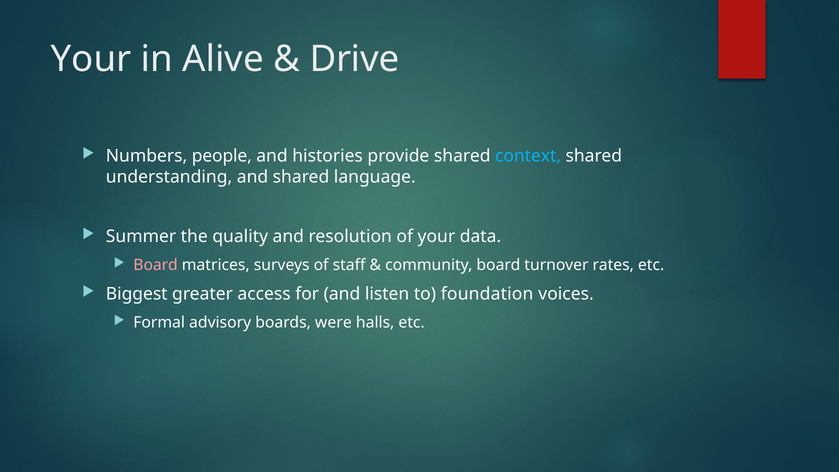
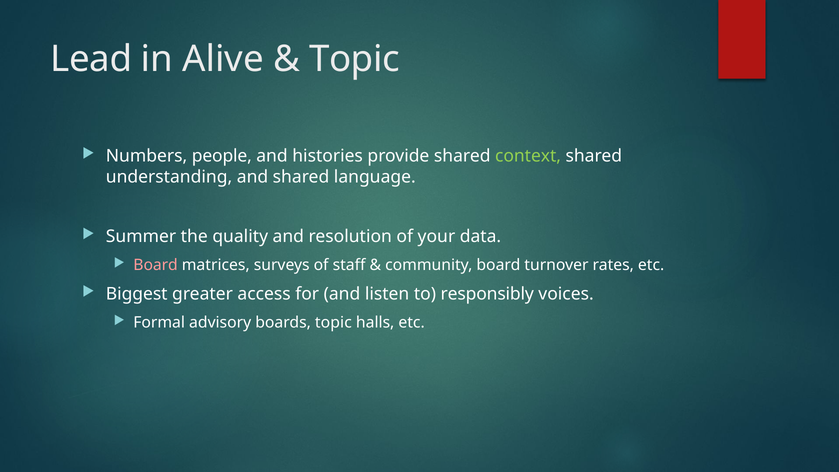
Your: Your -> Lead (91, 59)
Drive: Drive -> Topic (354, 59)
context colour: light blue -> light green (528, 156)
foundation: foundation -> responsibly (487, 294)
boards were: were -> topic (333, 323)
